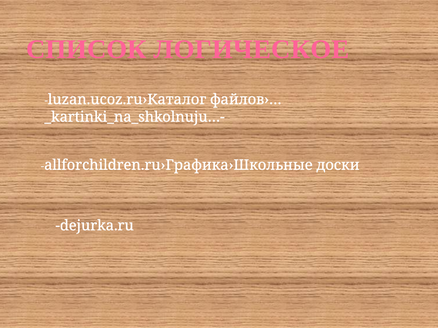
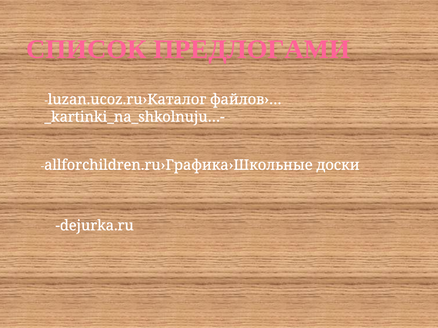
ЛОГИЧЕСКОЕ: ЛОГИЧЕСКОЕ -> ПРЕДЛОГАМИ (252, 49)
